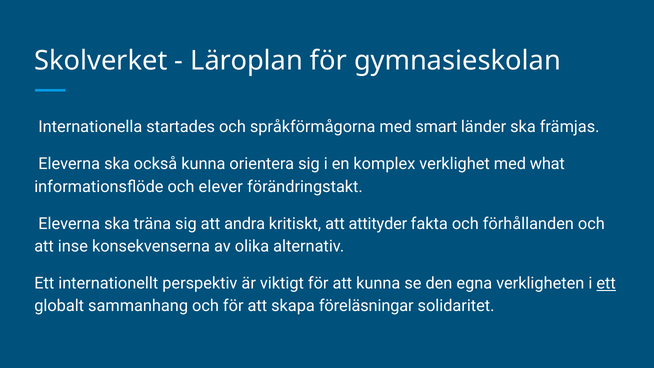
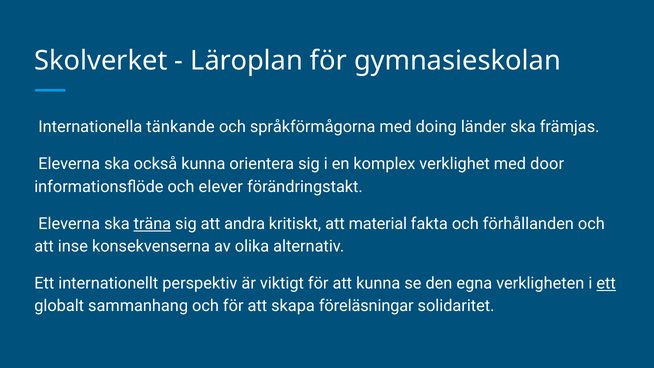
startades: startades -> tänkande (181, 127)
smart: smart -> doing (436, 127)
what: what -> door (547, 164)
träna underline: none -> present (152, 224)
attityder: attityder -> material (378, 224)
